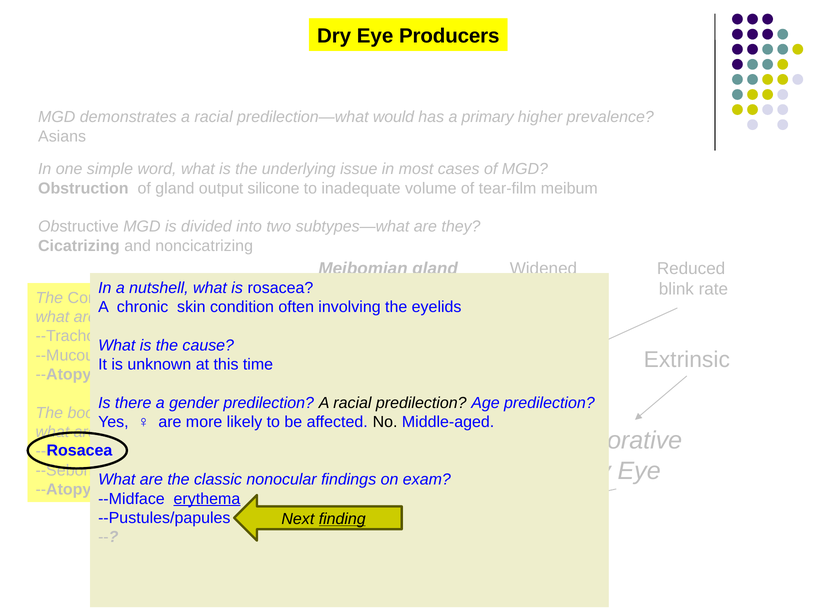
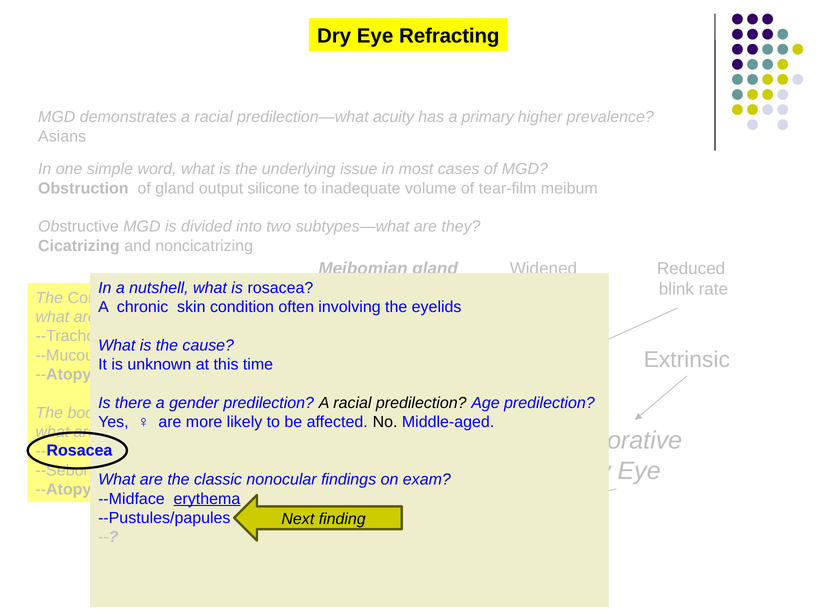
Producers: Producers -> Refracting (449, 36)
would: would -> acuity (394, 117)
finding underline: present -> none (342, 519)
